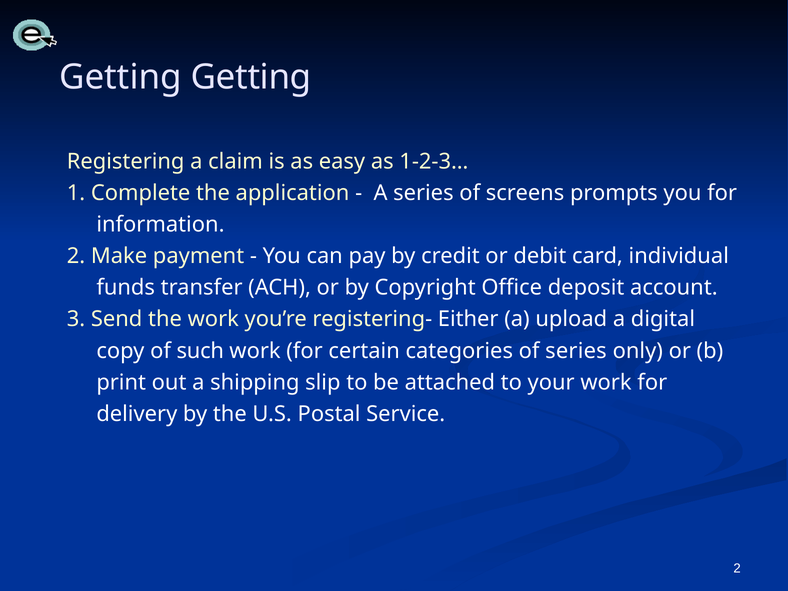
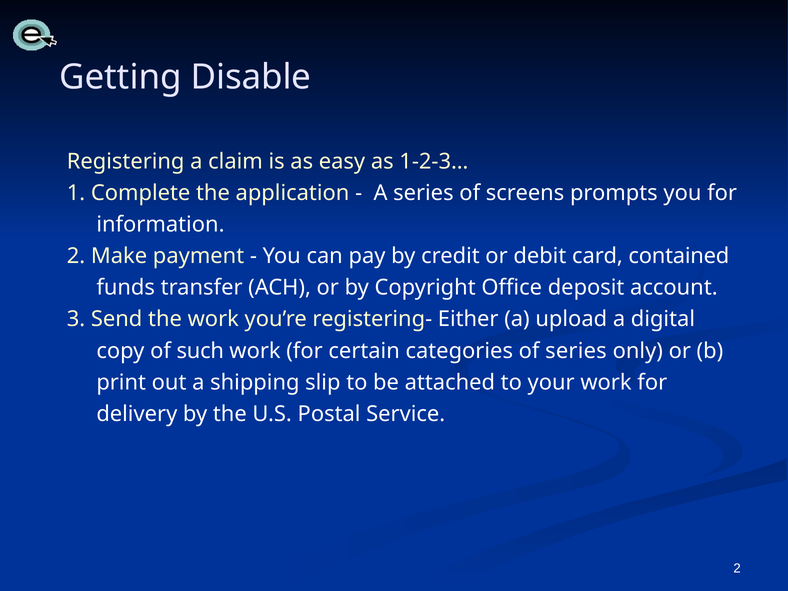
Getting Getting: Getting -> Disable (251, 77)
individual: individual -> contained (679, 256)
